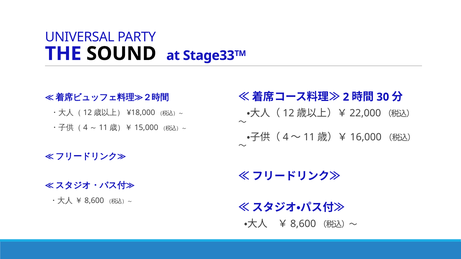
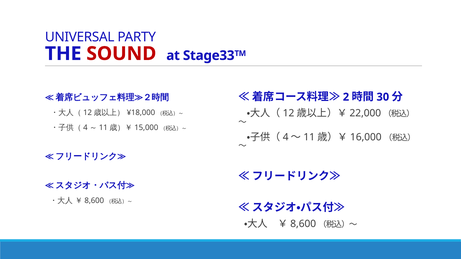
SOUND colour: black -> red (121, 54)
